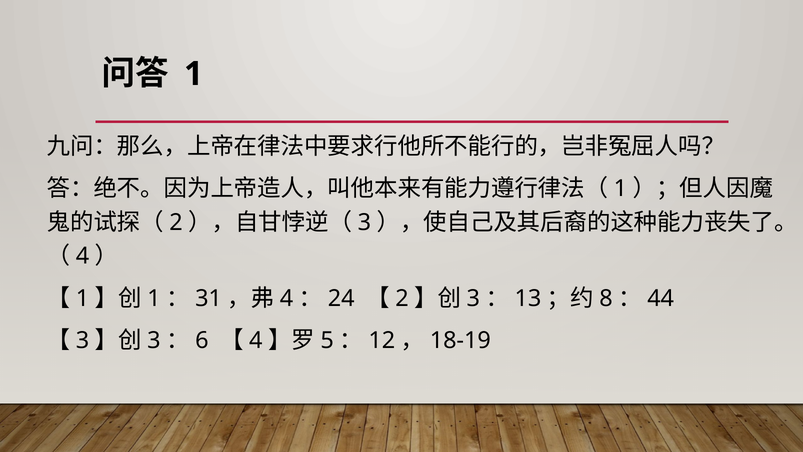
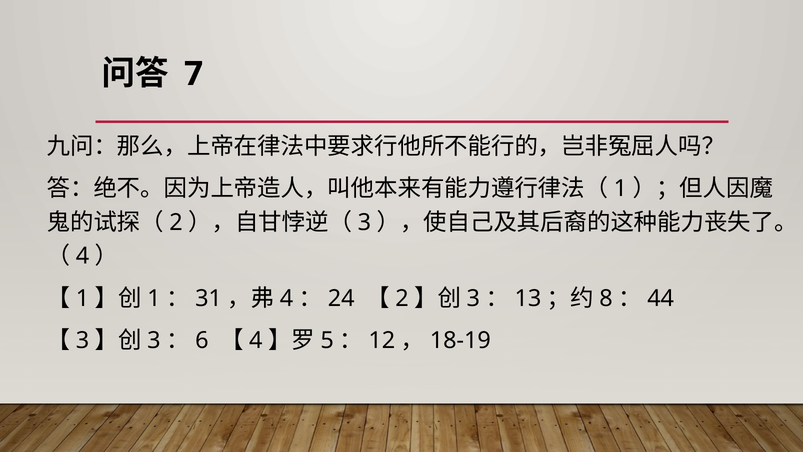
1: 1 -> 7 (194, 74)
